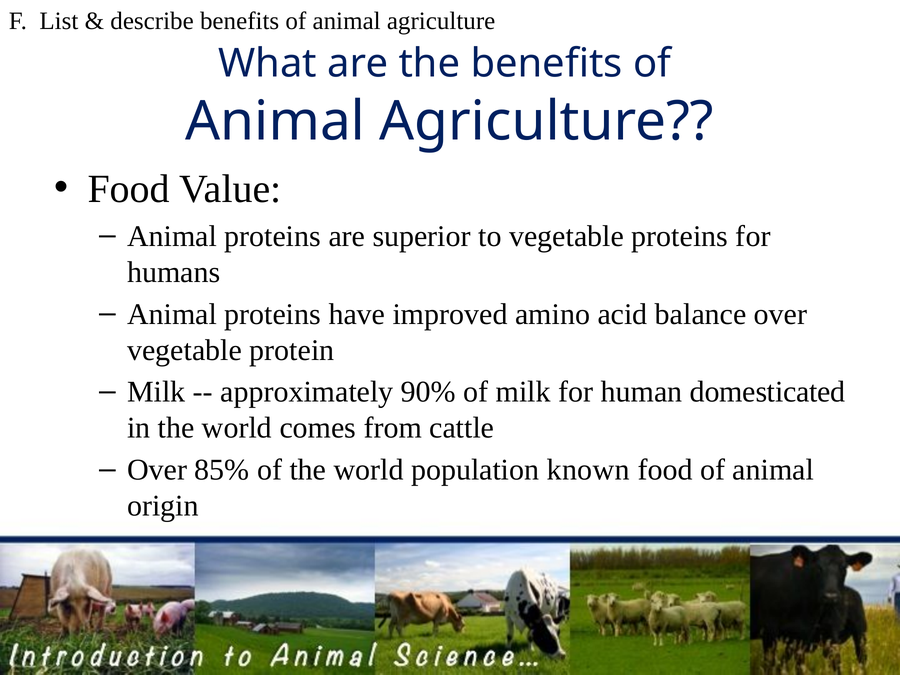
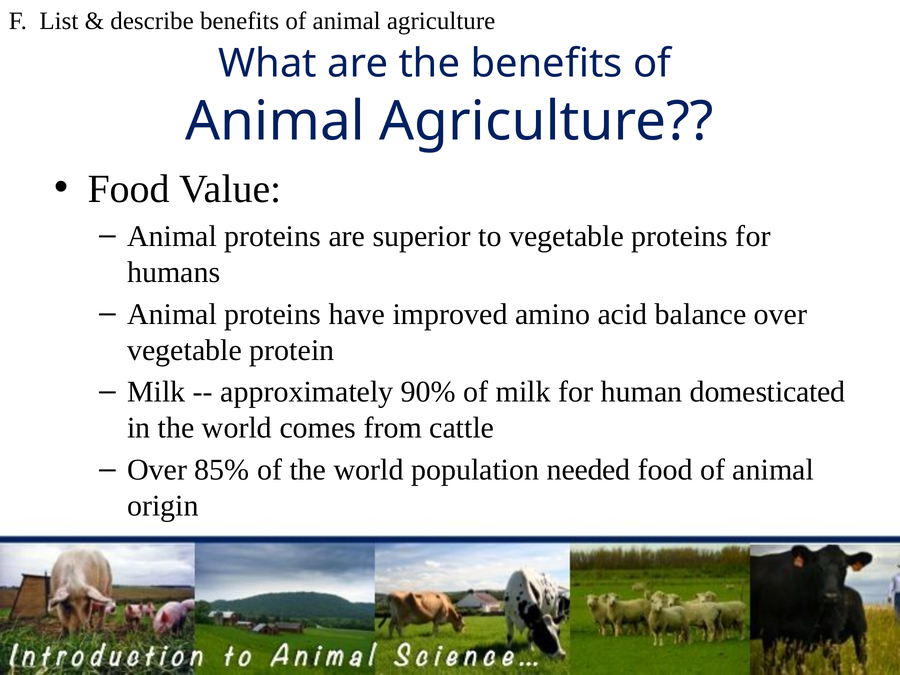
known: known -> needed (589, 470)
